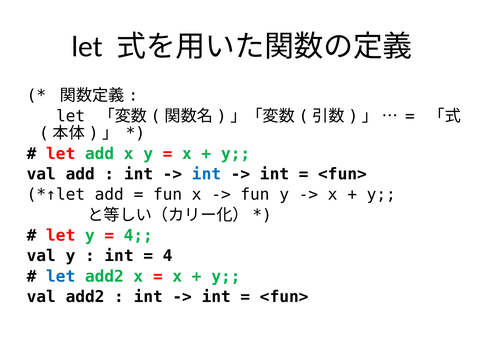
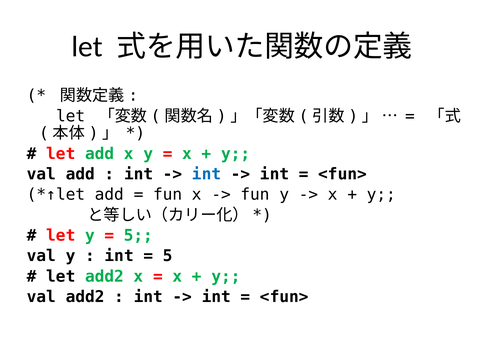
4: 4 -> 5 (138, 235)
4: 4 -> 5 (168, 256)
let colour: blue -> black (61, 276)
